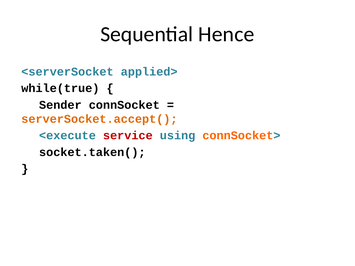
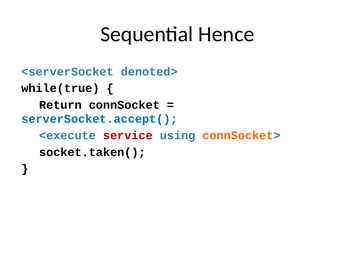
applied>: applied> -> denoted> (149, 72)
Sender: Sender -> Return (60, 105)
serverSocket.accept( colour: orange -> blue (99, 119)
